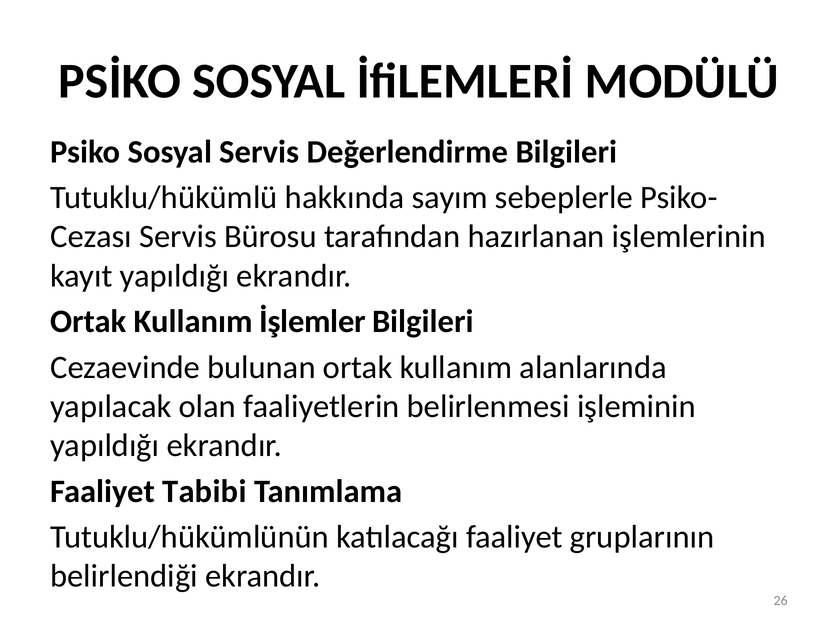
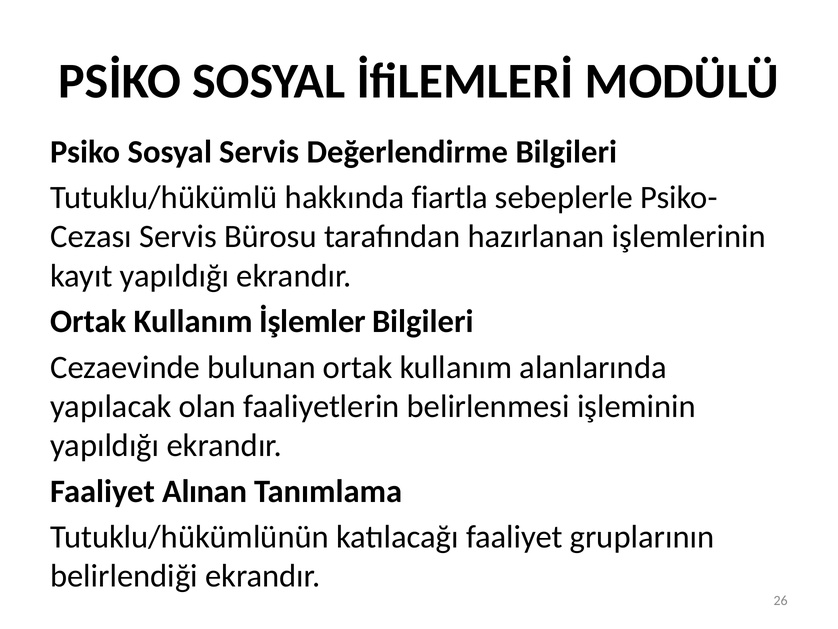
sayım: sayım -> fiartla (450, 197)
Tabibi: Tabibi -> Alınan (205, 491)
